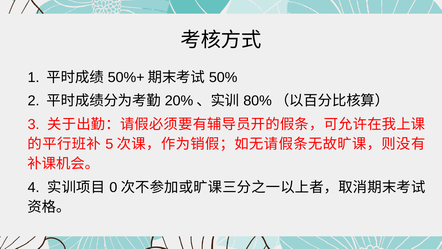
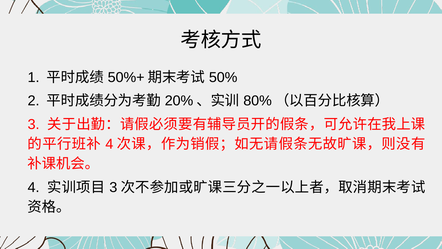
5: 5 -> 4 (109, 144)
0: 0 -> 3 (113, 187)
